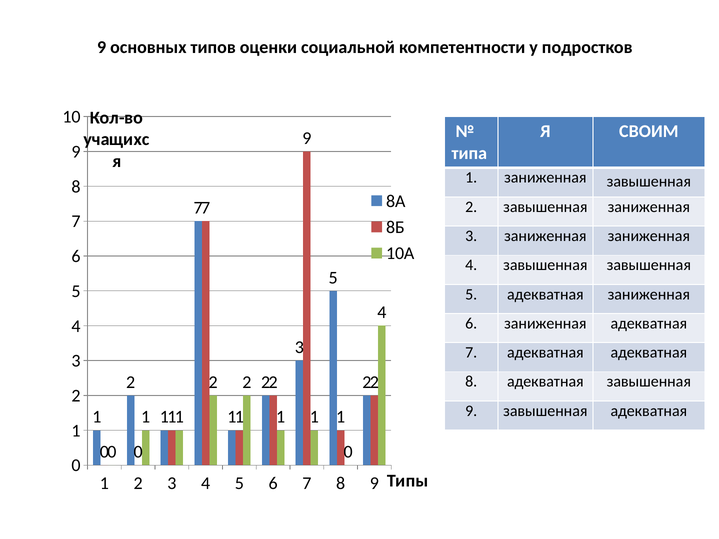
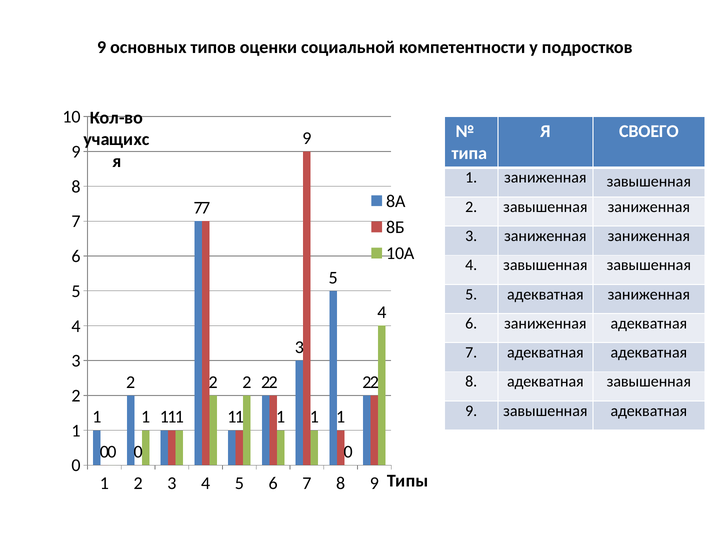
СВОИМ: СВОИМ -> СВОЕГО (649, 132)
